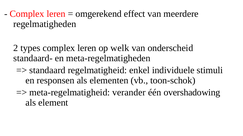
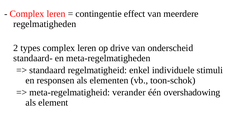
omgerekend: omgerekend -> contingentie (99, 14)
welk: welk -> drive (120, 48)
